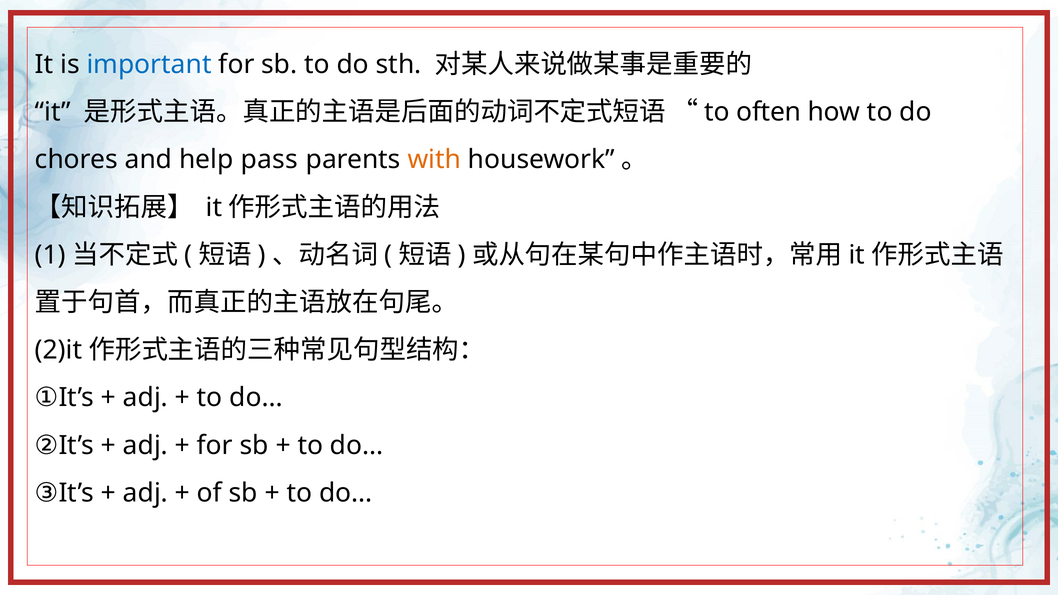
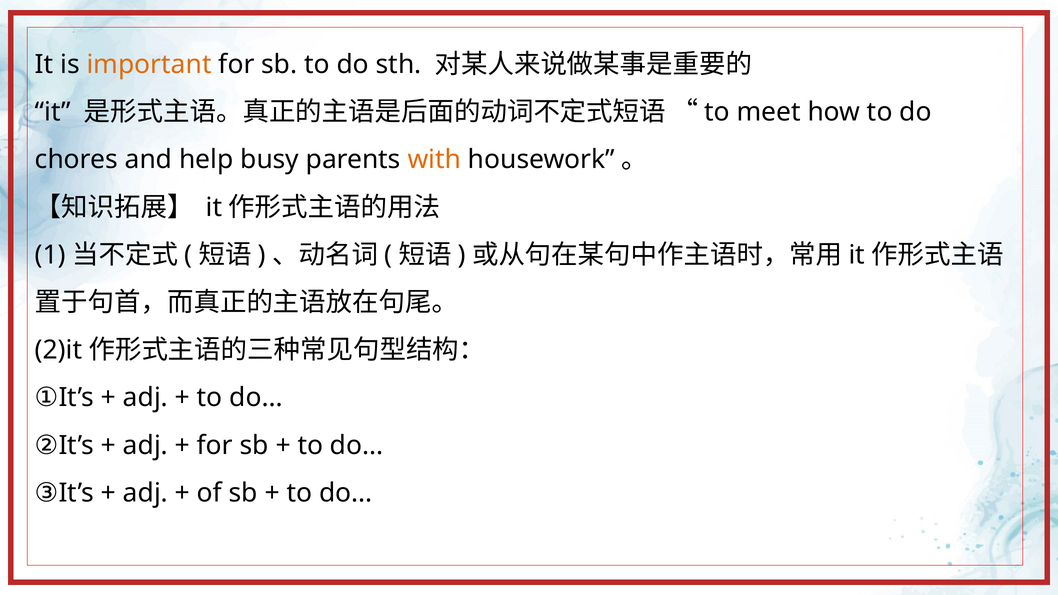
important colour: blue -> orange (149, 65)
often: often -> meet (769, 112)
pass: pass -> busy (270, 160)
